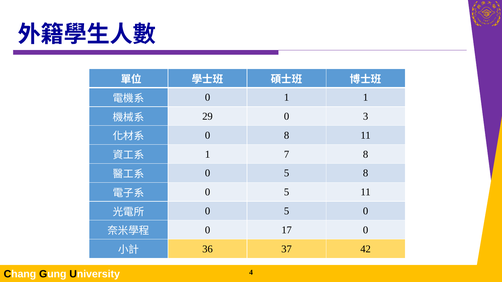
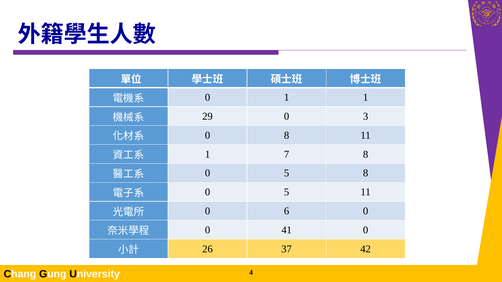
5: 5 -> 6 (287, 211)
17: 17 -> 41 (287, 230)
36: 36 -> 26 (208, 249)
